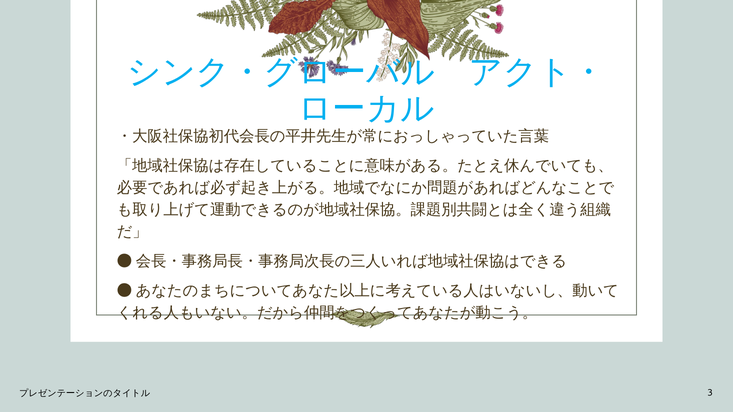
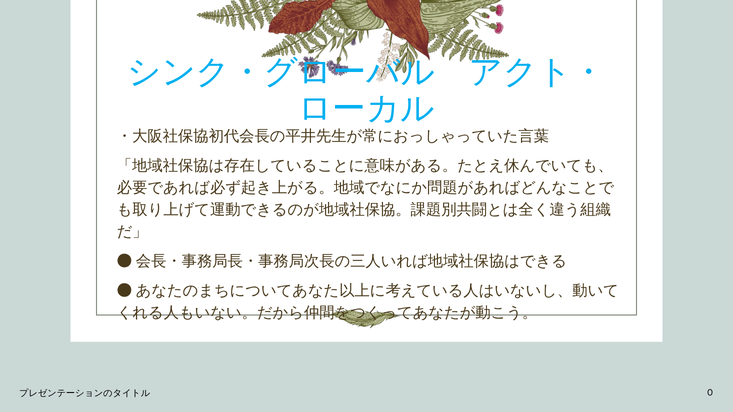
3: 3 -> 0 (710, 393)
